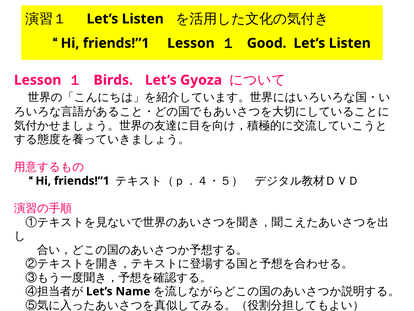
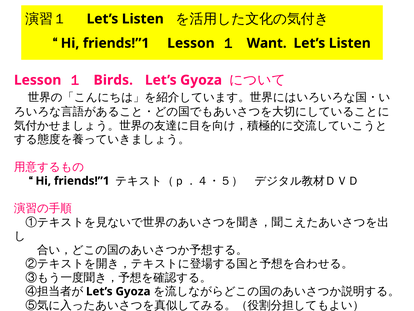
Good: Good -> Want (267, 43)
Name: Name -> Gyoza (133, 291)
